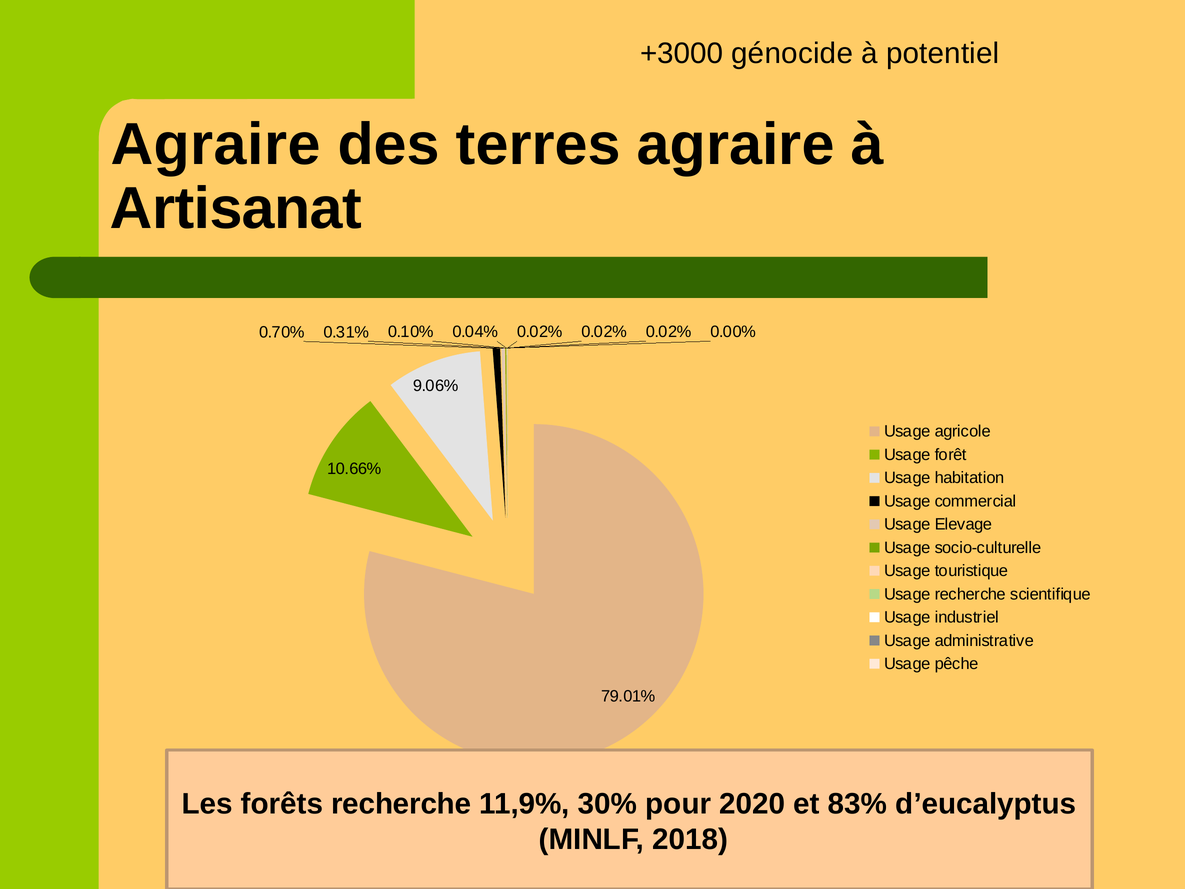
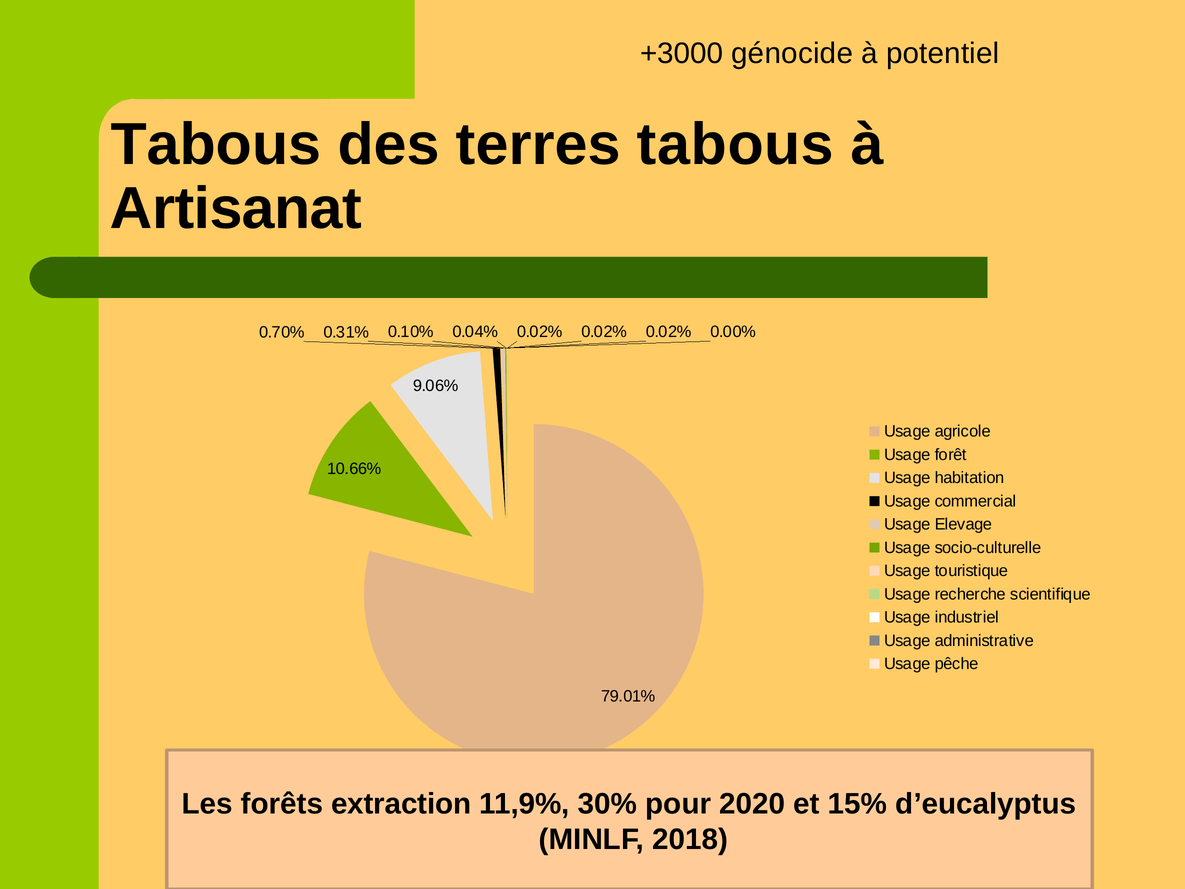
Agraire: Agraire -> Tabous (216, 145)
terres agraire: agraire -> tabous (735, 145)
forêts recherche: recherche -> extraction (401, 804)
83%: 83% -> 15% (858, 804)
